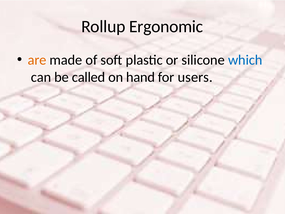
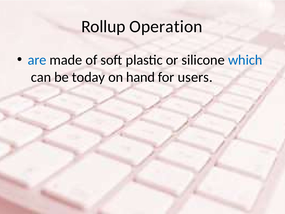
Ergonomic: Ergonomic -> Operation (166, 26)
are colour: orange -> blue (37, 60)
called: called -> today (88, 77)
